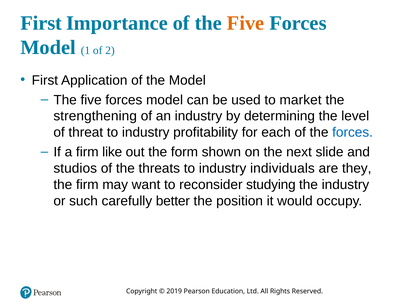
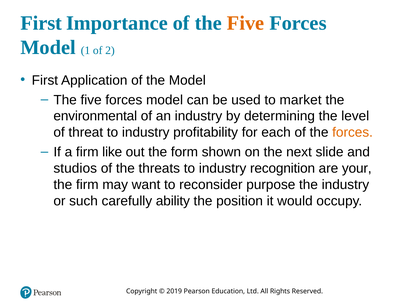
strengthening: strengthening -> environmental (95, 116)
forces colour: blue -> orange (353, 133)
individuals: individuals -> recognition (283, 169)
they: they -> your (357, 169)
studying: studying -> purpose (271, 185)
better: better -> ability (173, 201)
